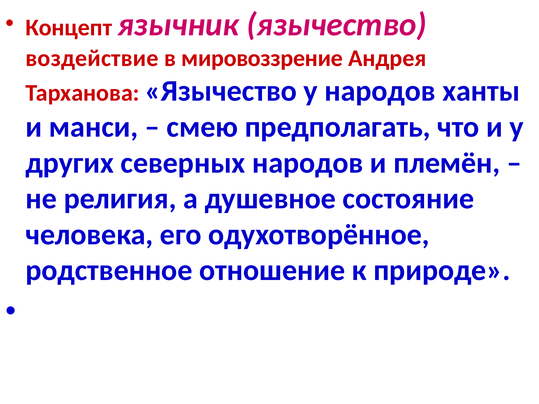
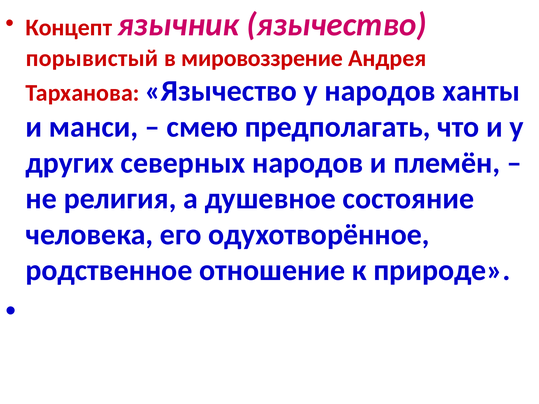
воздействие: воздействие -> порывистый (92, 58)
